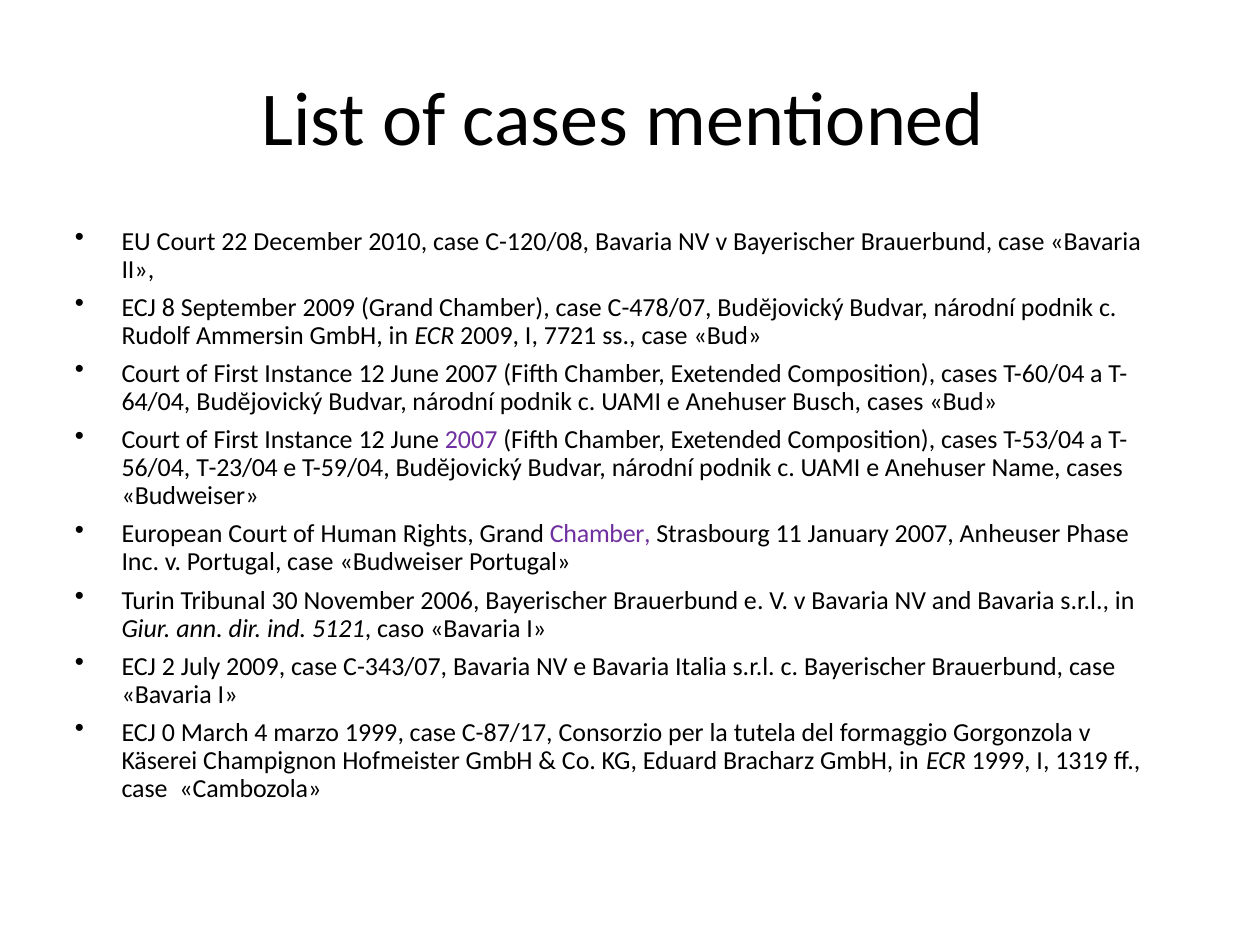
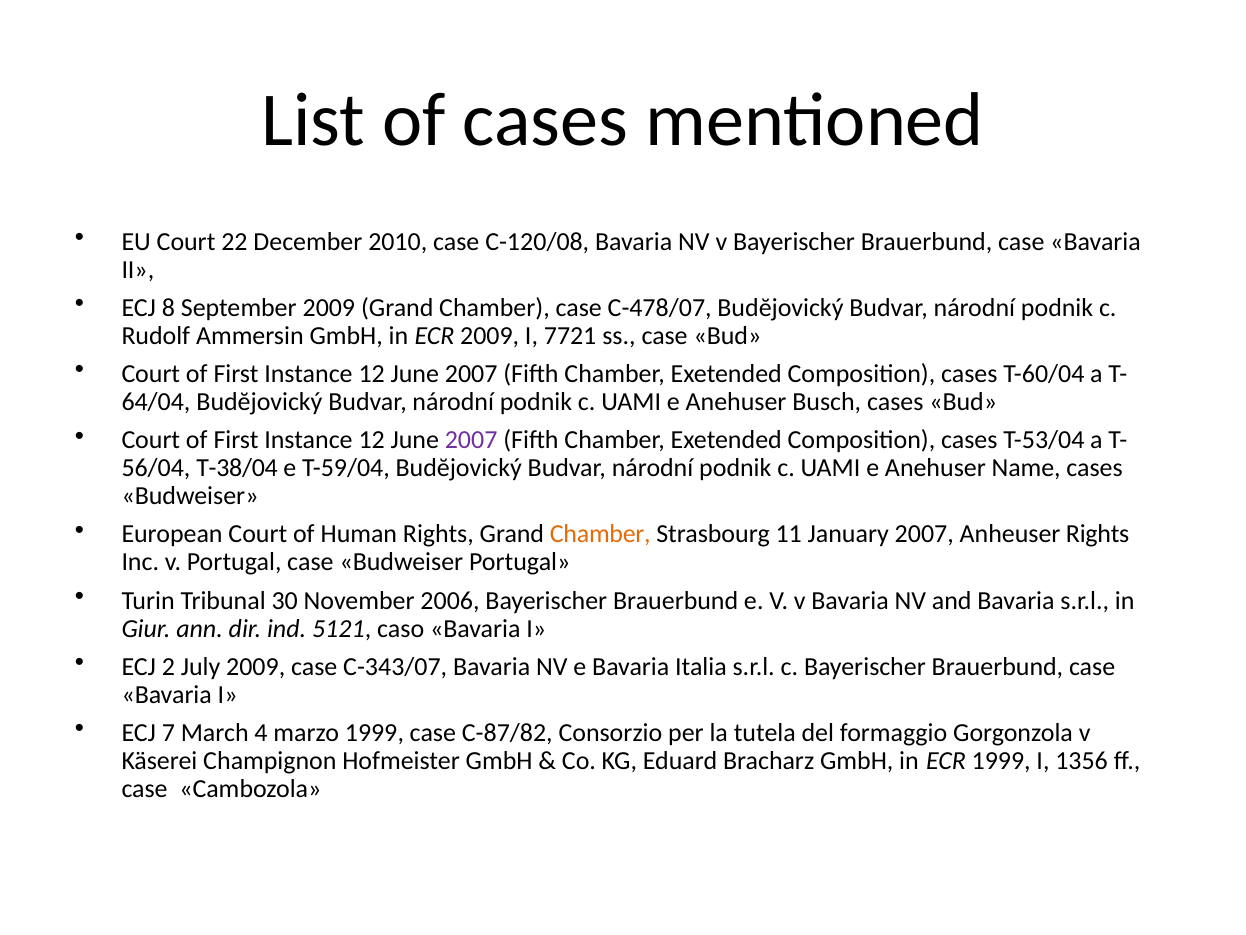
T-23/04: T-23/04 -> T-38/04 (237, 468)
Chamber colour: purple -> orange (600, 534)
Anheuser Phase: Phase -> Rights (1098, 534)
0: 0 -> 7 (168, 732)
C-87/17: C-87/17 -> C-87/82 (507, 732)
1319: 1319 -> 1356 (1082, 760)
